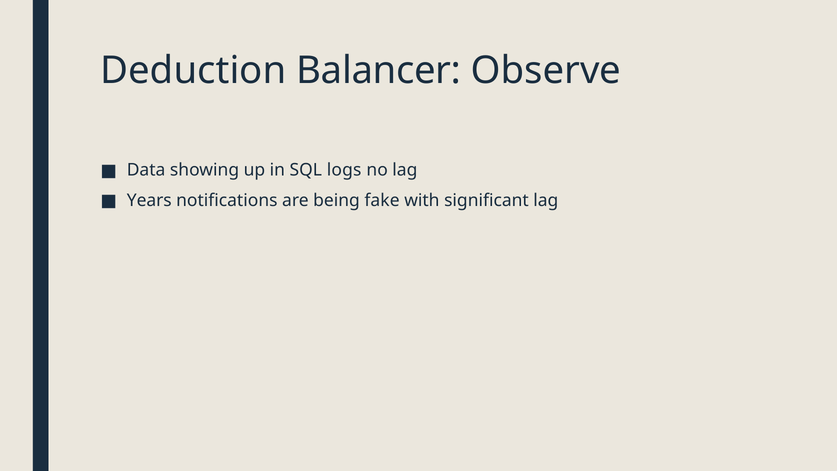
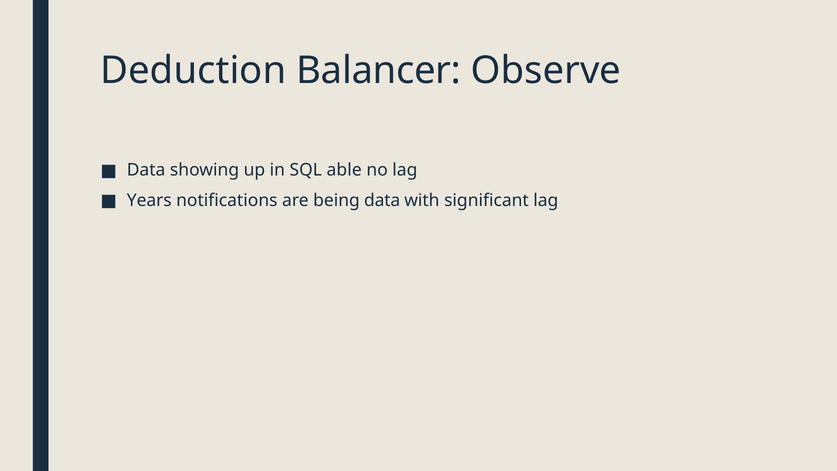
logs: logs -> able (344, 170)
being fake: fake -> data (382, 200)
